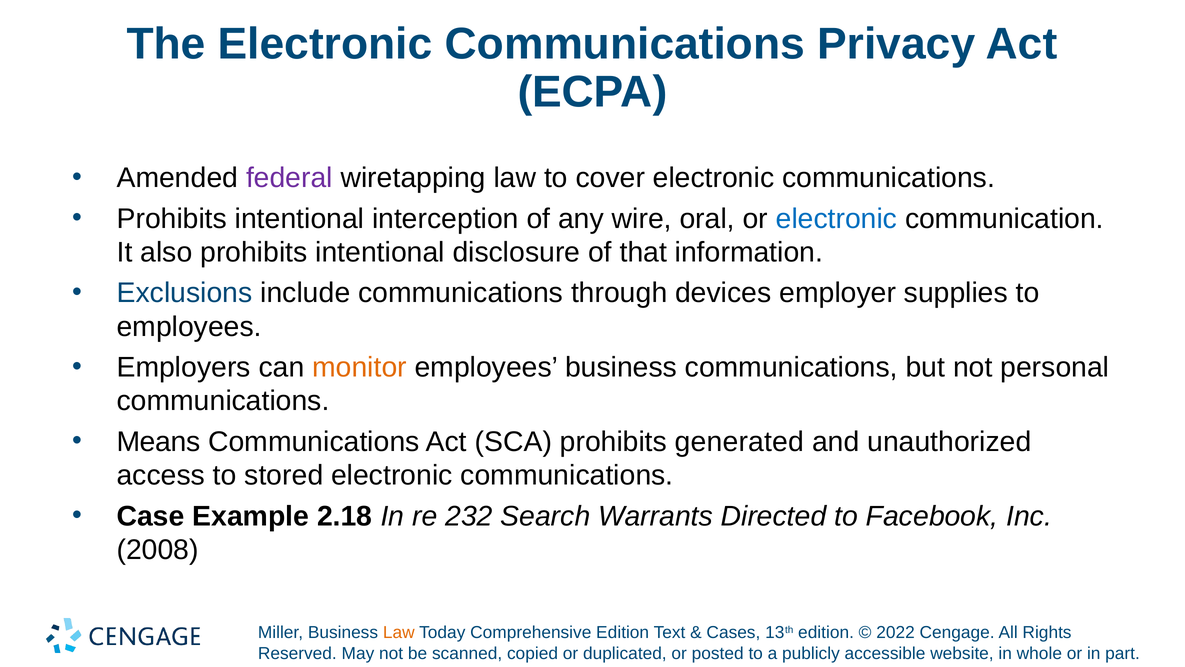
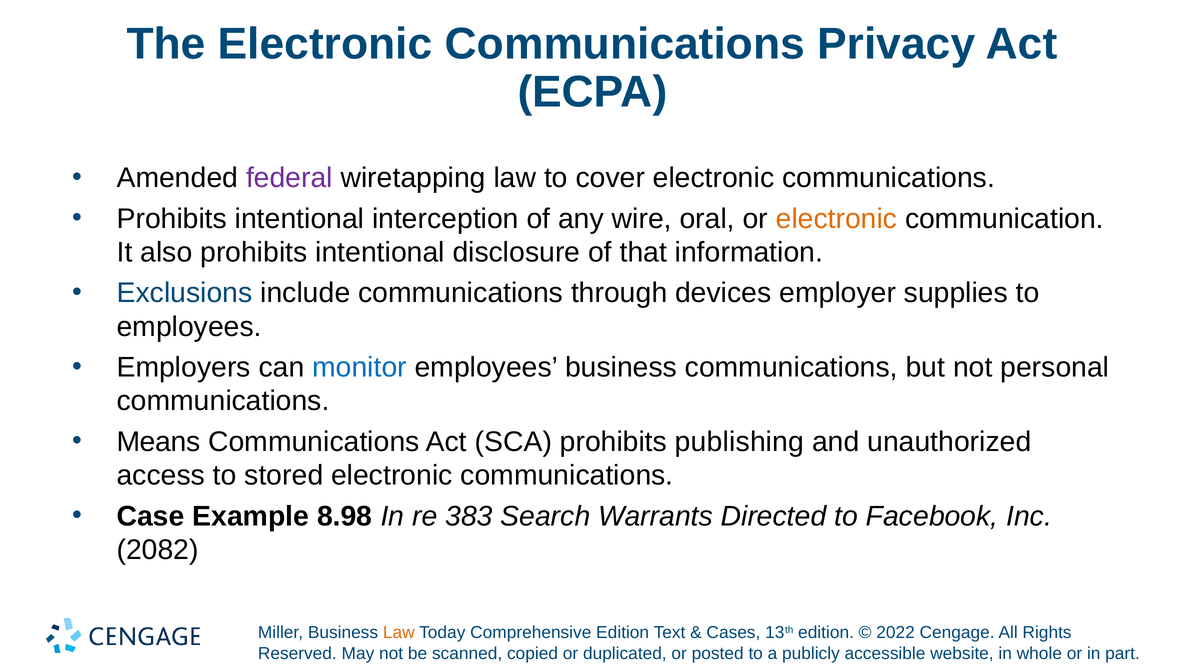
electronic colour: blue -> orange (836, 219)
monitor colour: orange -> blue (360, 367)
generated: generated -> publishing (740, 441)
2.18: 2.18 -> 8.98 (345, 516)
232: 232 -> 383 (469, 516)
2008: 2008 -> 2082 (158, 549)
